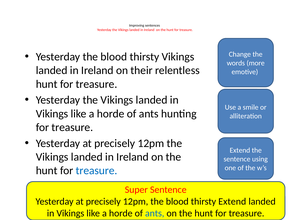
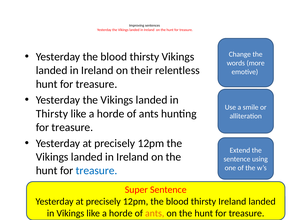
Vikings: Vikings -> Thirsty (52, 114)
thirsty Extend: Extend -> Ireland (232, 201)
ants colour: blue -> orange (155, 213)
